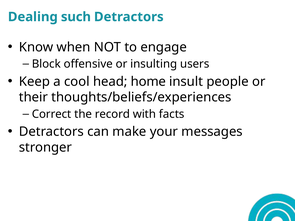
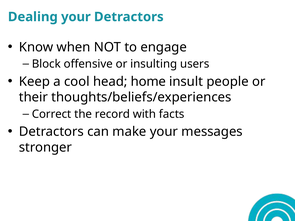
Dealing such: such -> your (76, 17)
